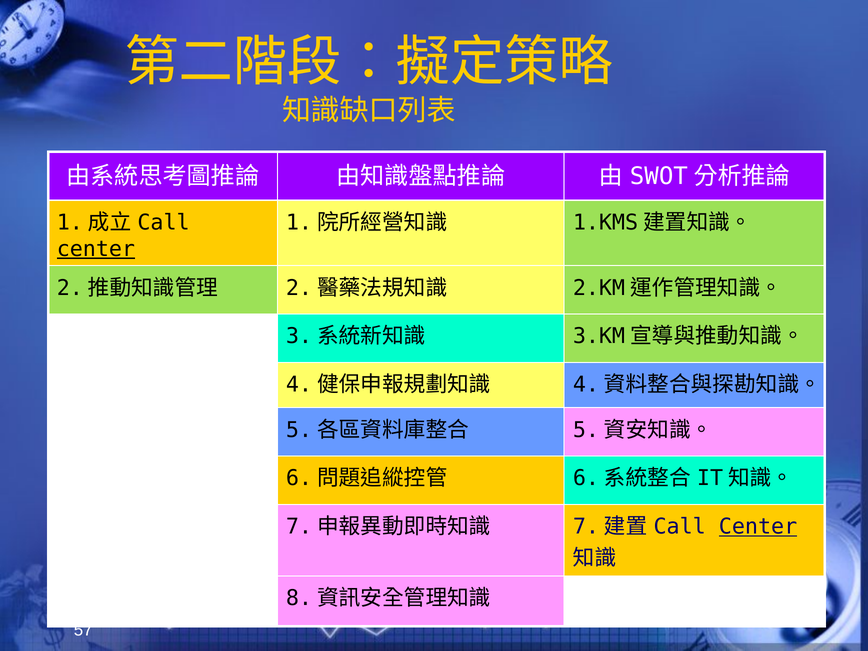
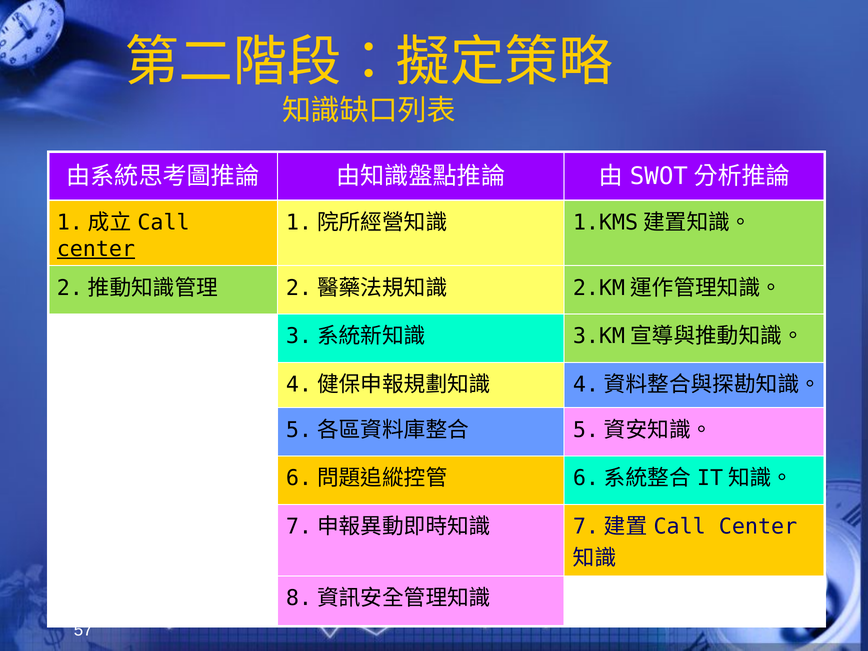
Center underline: present -> none (758, 527)
